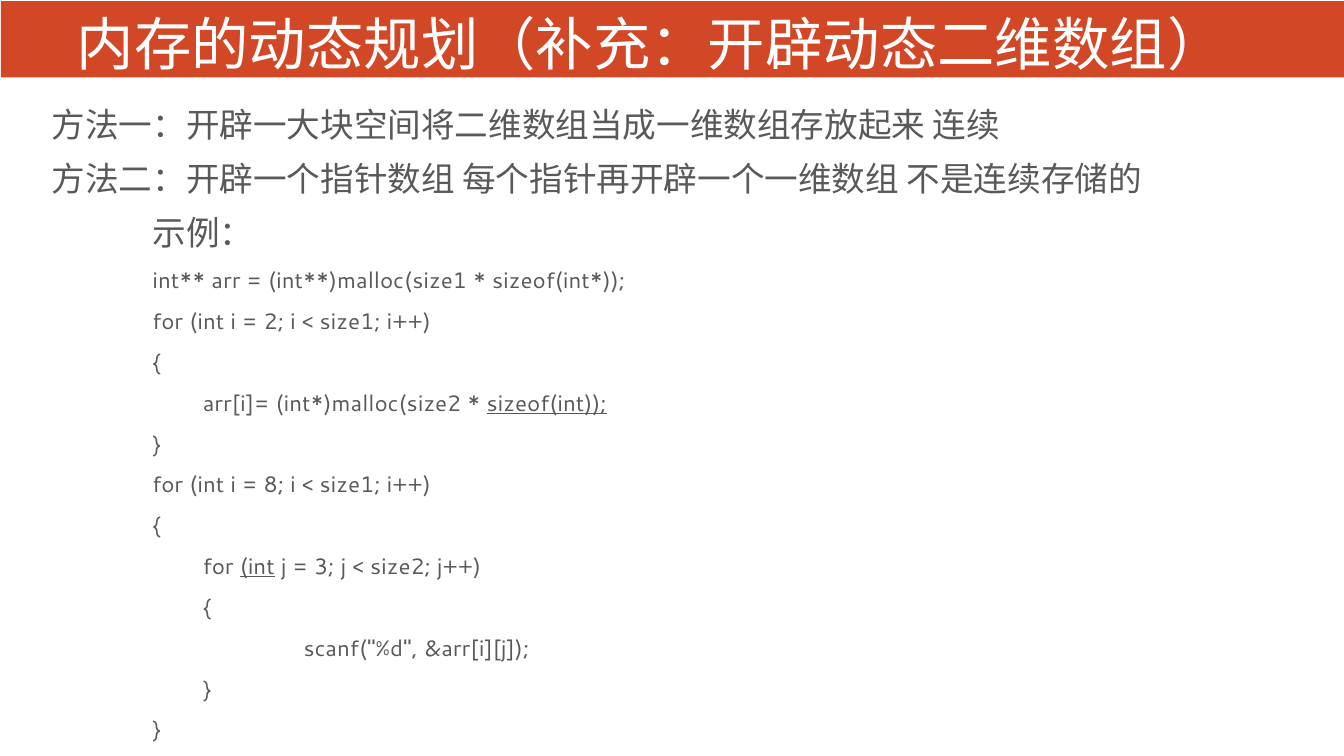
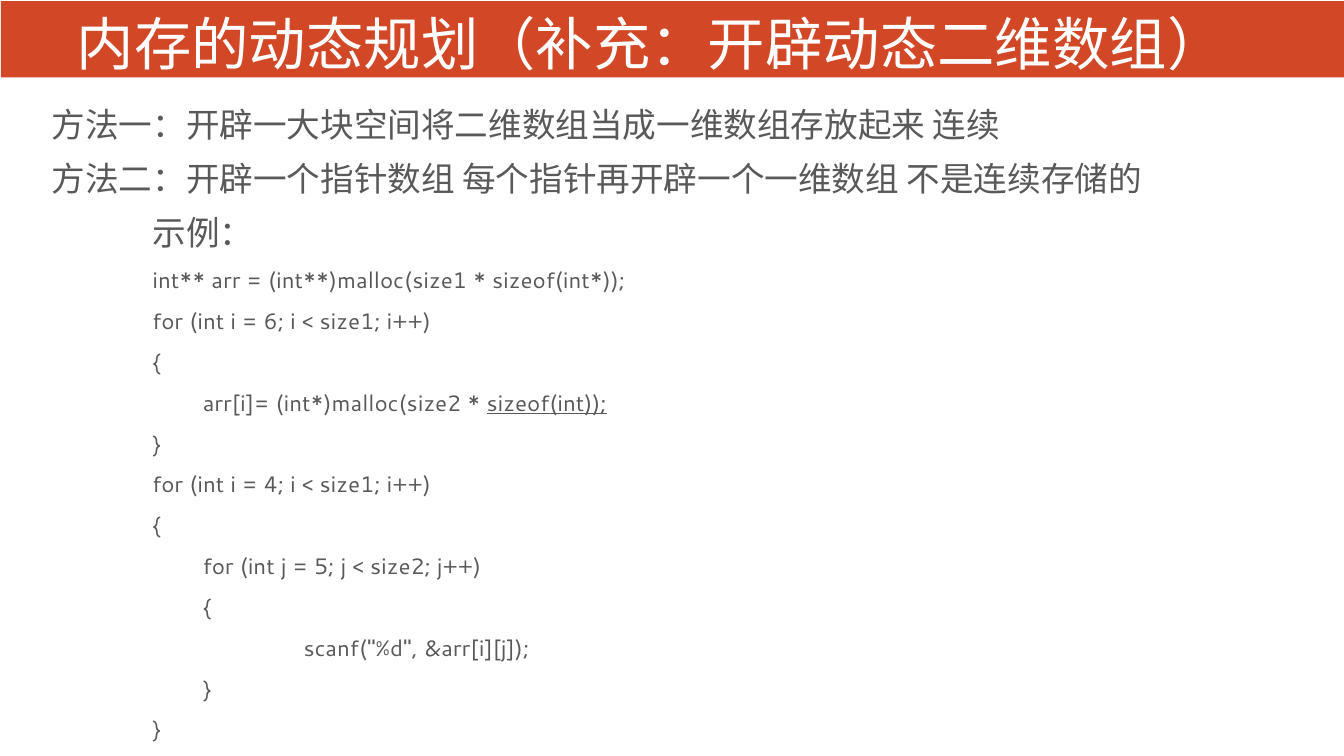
2: 2 -> 6 (274, 322)
8: 8 -> 4 (274, 485)
int underline: present -> none (257, 567)
3: 3 -> 5 (324, 567)
